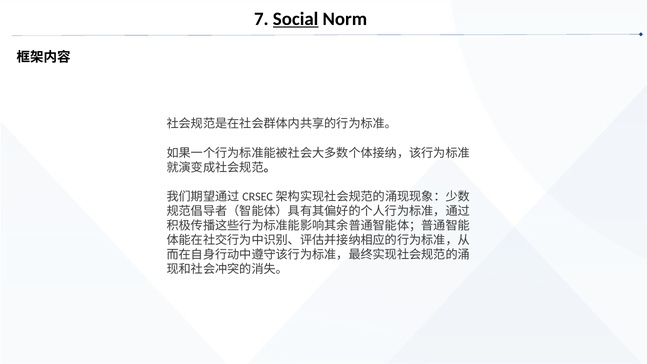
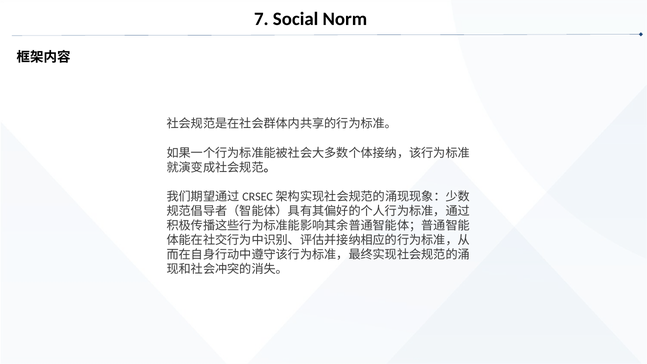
Social underline: present -> none (296, 19)
